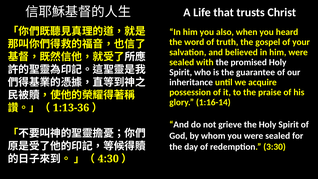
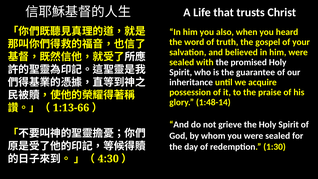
1:16-14: 1:16-14 -> 1:48-14 (213, 102)
1:13-36: 1:13-36 -> 1:13-66 (71, 108)
3:30: 3:30 -> 1:30 (275, 147)
